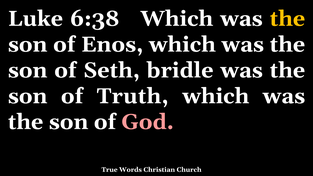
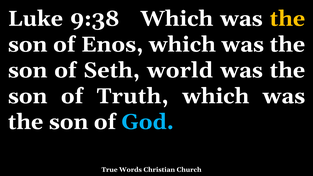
6:38: 6:38 -> 9:38 (95, 19)
bridle: bridle -> world (180, 70)
God colour: pink -> light blue (148, 122)
